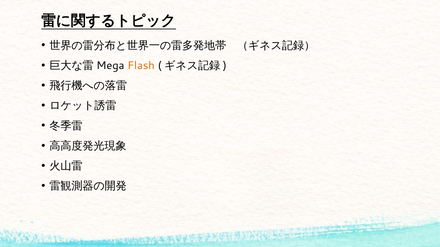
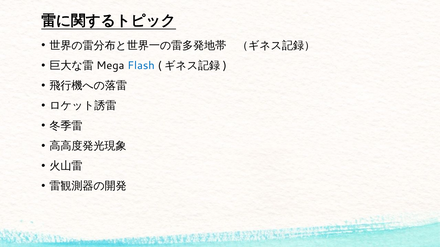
Flash colour: orange -> blue (141, 66)
